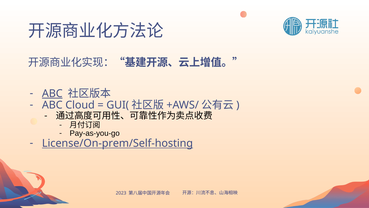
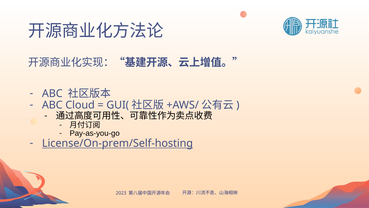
ABC underline: present -> none (52, 93)
